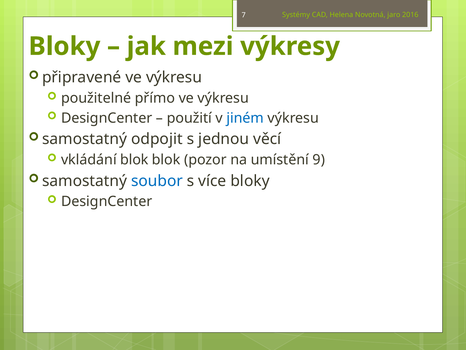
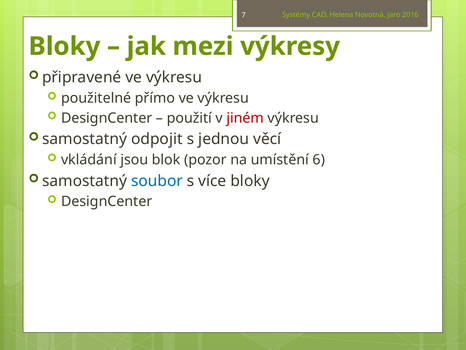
jiném colour: blue -> red (245, 118)
vkládání blok: blok -> jsou (134, 160)
9: 9 -> 6 (319, 160)
